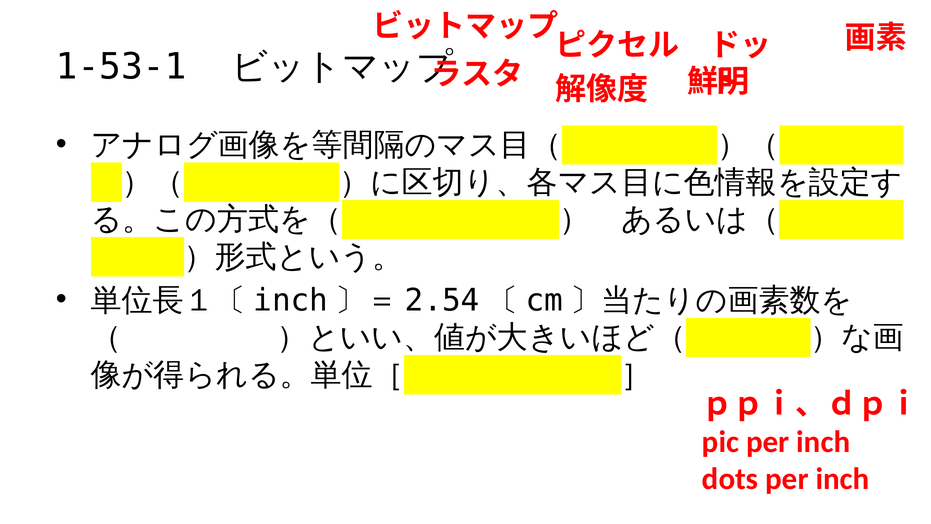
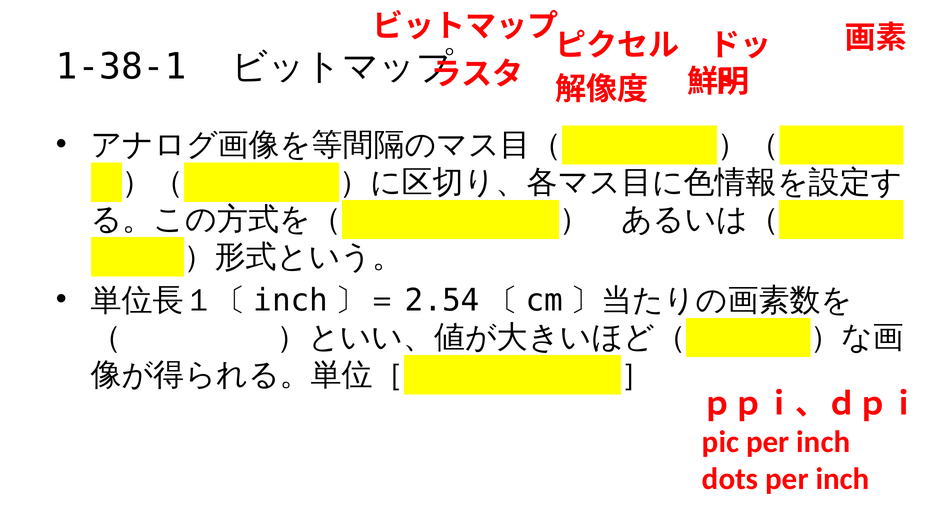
1-53-1: 1-53-1 -> 1-38-1 (121, 67)
